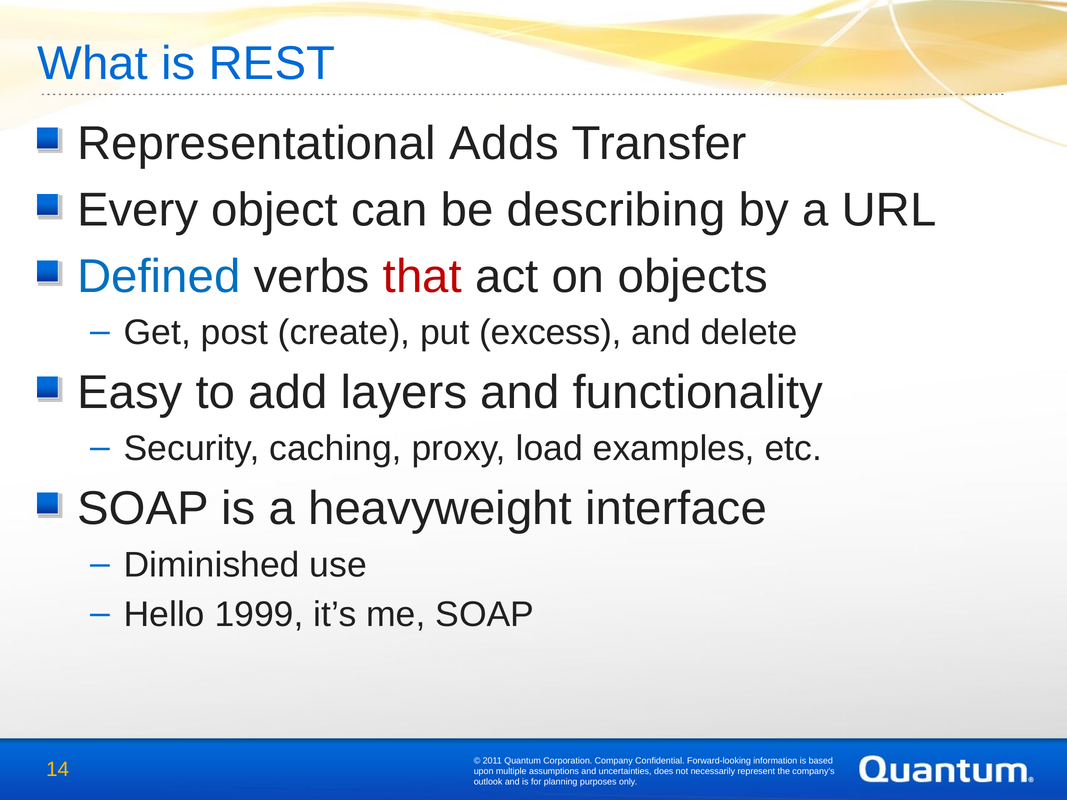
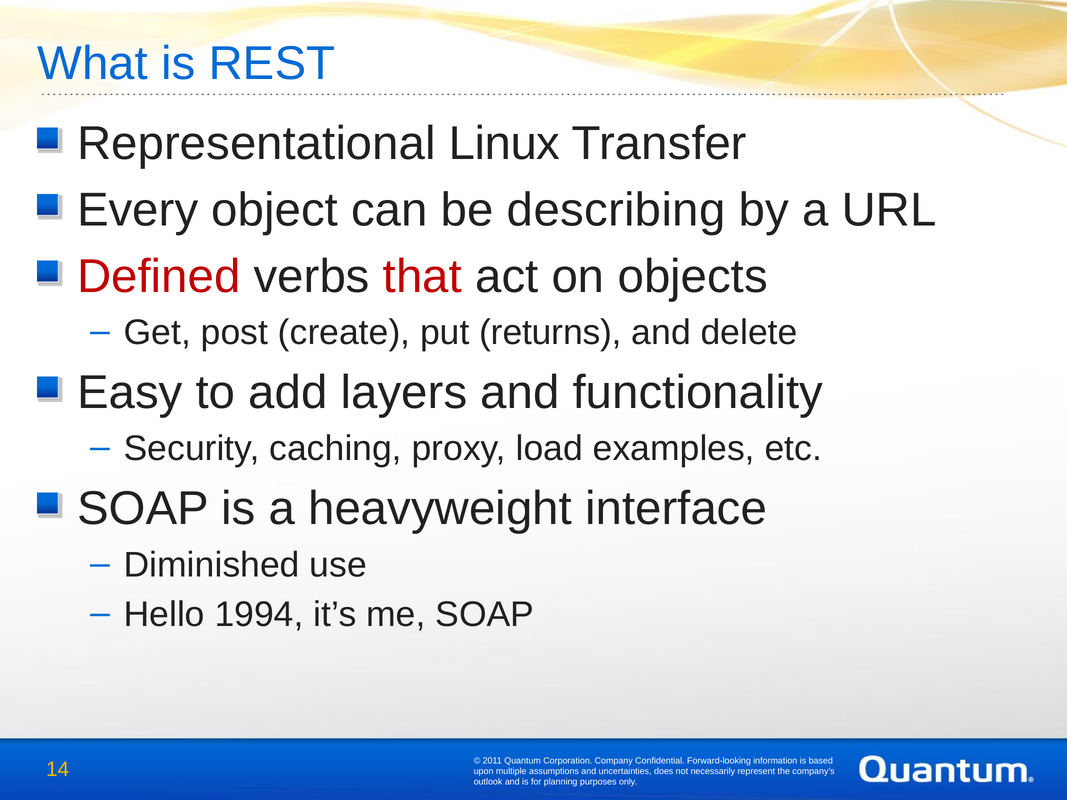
Adds: Adds -> Linux (504, 144)
Defined colour: blue -> red (159, 277)
excess: excess -> returns (551, 333)
1999: 1999 -> 1994 (259, 615)
